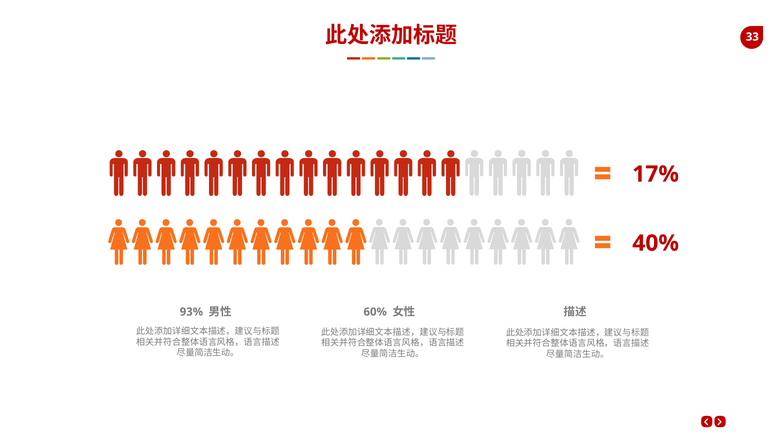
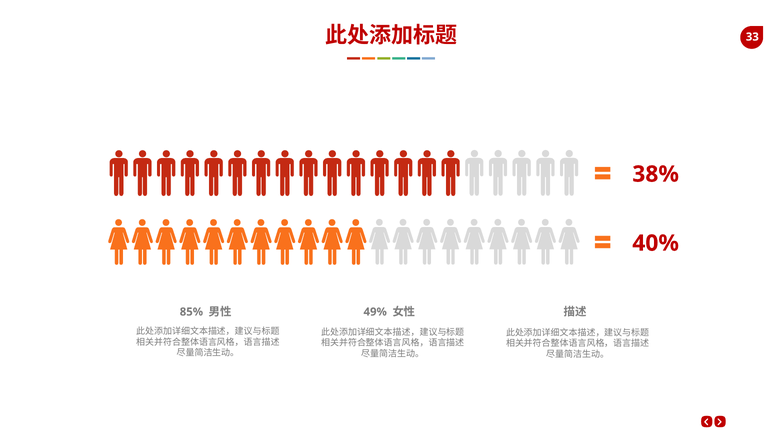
17%: 17% -> 38% (656, 174)
93%: 93% -> 85% (191, 312)
60%: 60% -> 49% (375, 312)
